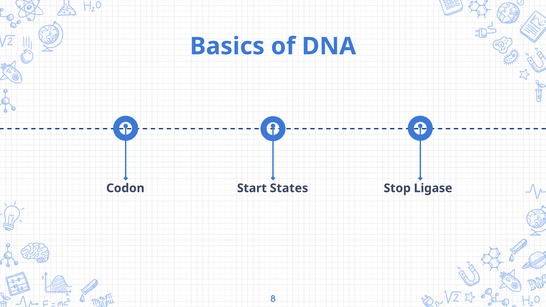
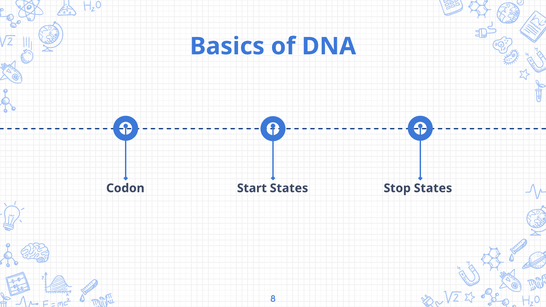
Stop Ligase: Ligase -> States (433, 188)
